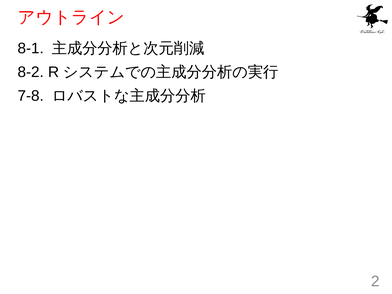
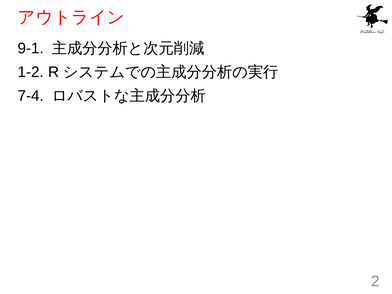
8-1: 8-1 -> 9-1 (31, 48)
8-2: 8-2 -> 1-2 (31, 72)
7-8: 7-8 -> 7-4 (31, 96)
